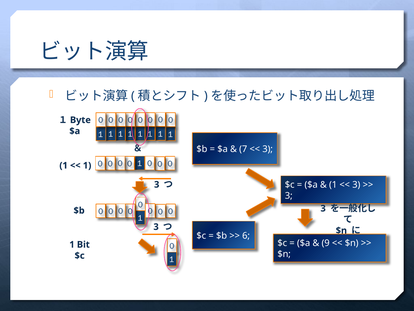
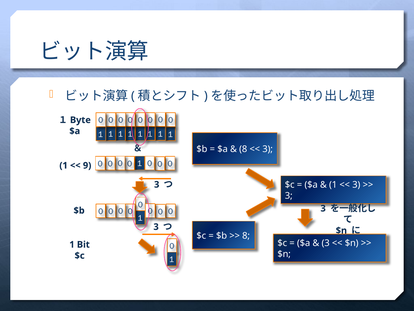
7: 7 -> 8 (243, 149)
1: 1 -> 9 (87, 165)
6: 6 -> 8 (246, 235)
9: 9 -> 3 (326, 243)
